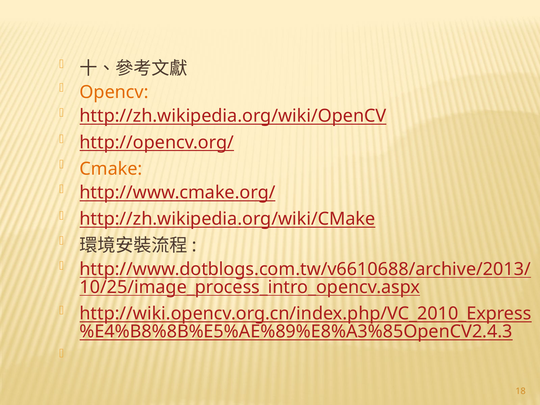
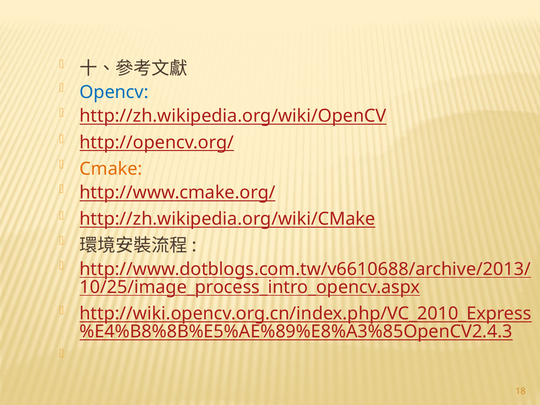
Opencv colour: orange -> blue (114, 92)
